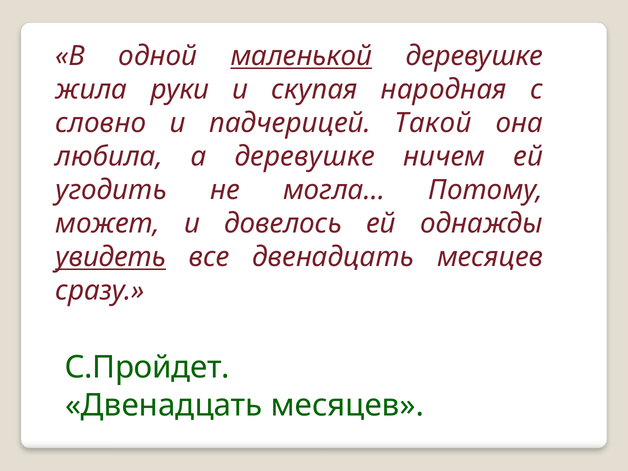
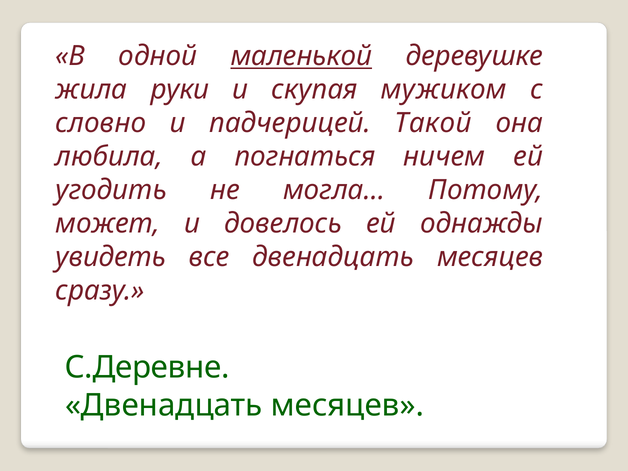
народная: народная -> мужиком (444, 90)
а деревушке: деревушке -> погнаться (305, 157)
увидеть underline: present -> none (111, 257)
С.Пройдет: С.Пройдет -> С.Деревне (147, 368)
